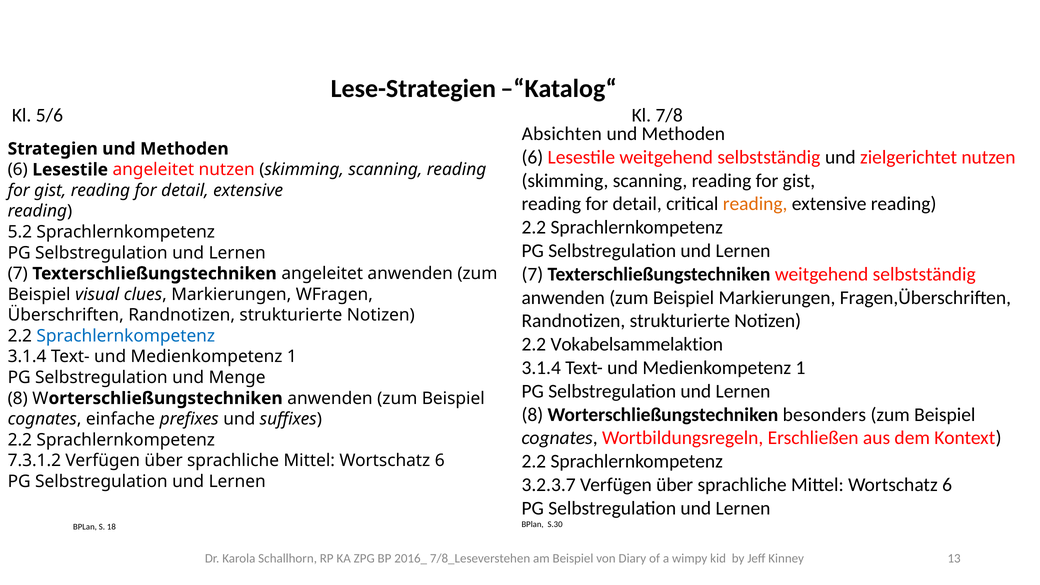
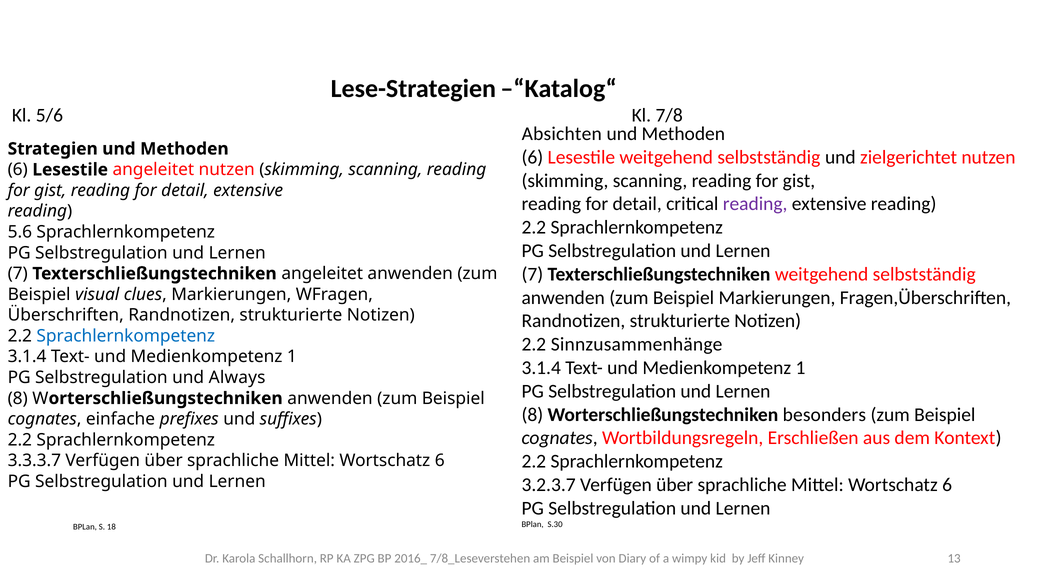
reading colour: orange -> purple (755, 204)
5.2: 5.2 -> 5.6 (20, 232)
Vokabelsammelaktion: Vokabelsammelaktion -> Sinnzusammenhänge (637, 344)
Menge: Menge -> Always (237, 378)
7.3.1.2: 7.3.1.2 -> 3.3.3.7 (34, 461)
